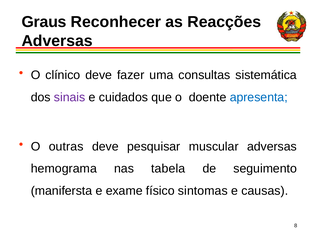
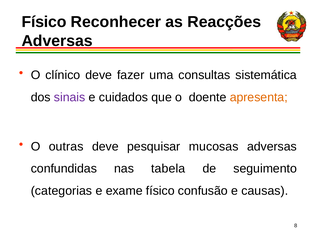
Graus: Graus -> Físico (44, 22)
apresenta colour: blue -> orange (259, 97)
muscular: muscular -> mucosas (214, 146)
hemograma: hemograma -> confundidas (64, 169)
manifersta: manifersta -> categorias (61, 191)
sintomas: sintomas -> confusão (203, 191)
